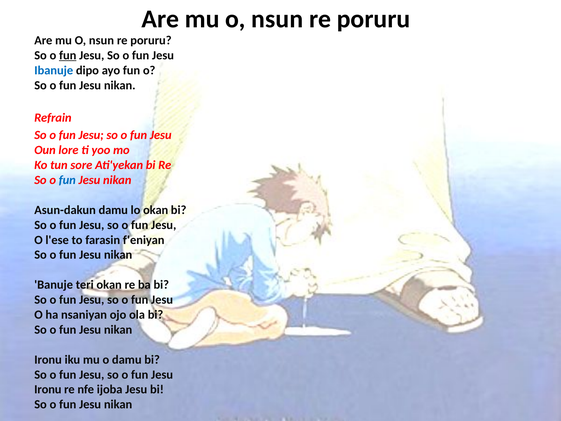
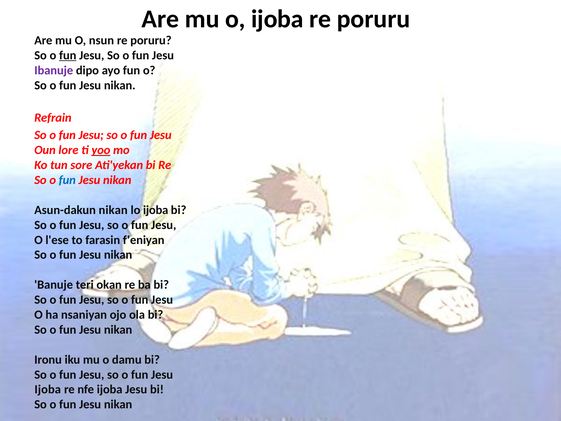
nsun: nsun -> ijoba (277, 19)
Ibanuje colour: blue -> purple (54, 70)
yoo underline: none -> present (101, 150)
Asun-dakun damu: damu -> nikan (113, 210)
lo okan: okan -> ijoba (156, 210)
Ironu: Ironu -> Ijoba (48, 389)
